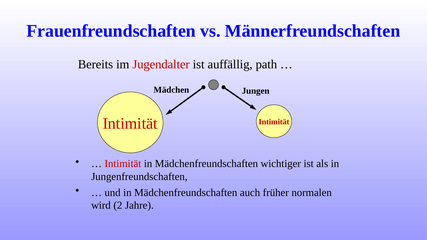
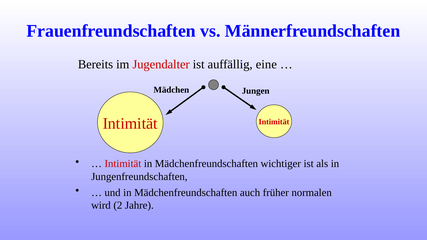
path: path -> eine (266, 64)
